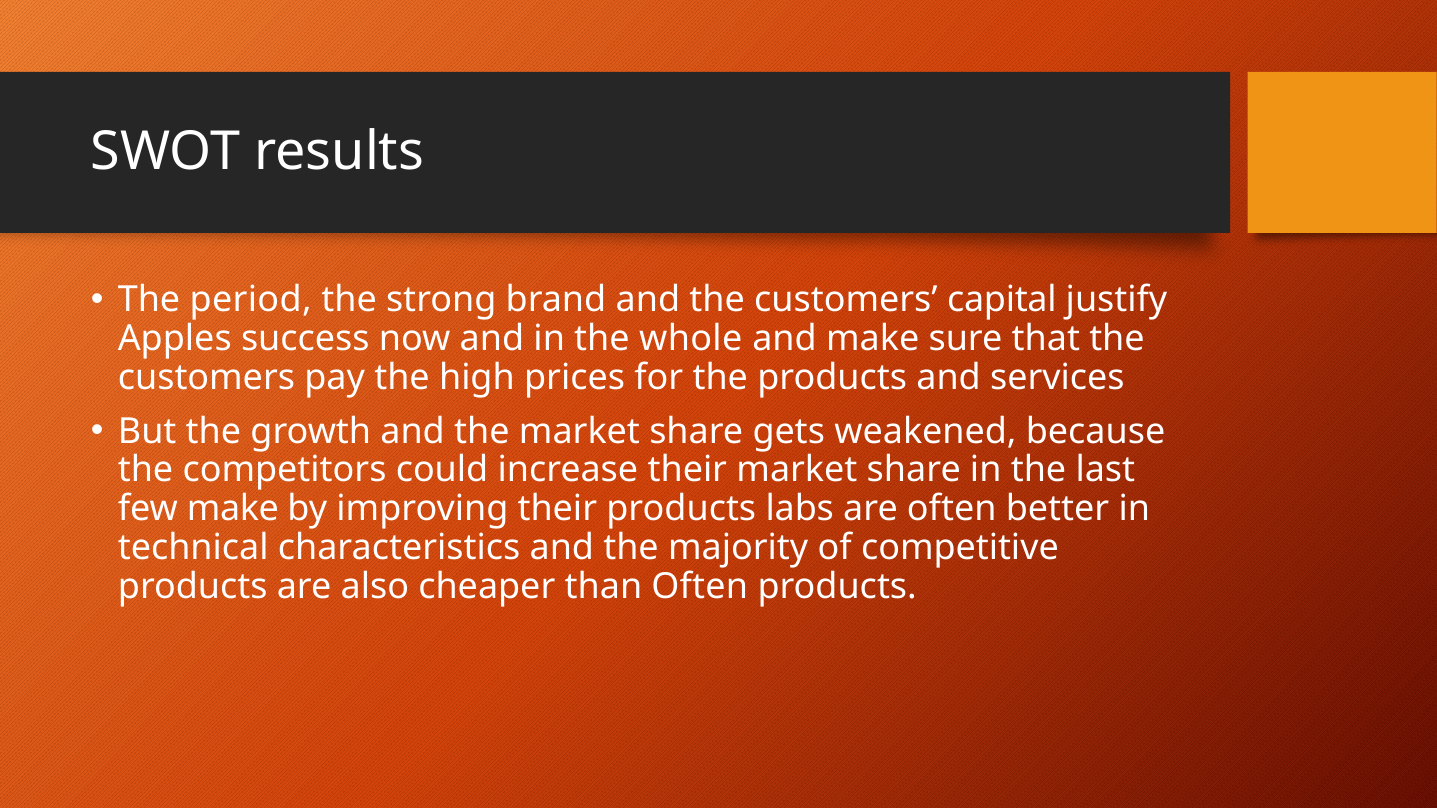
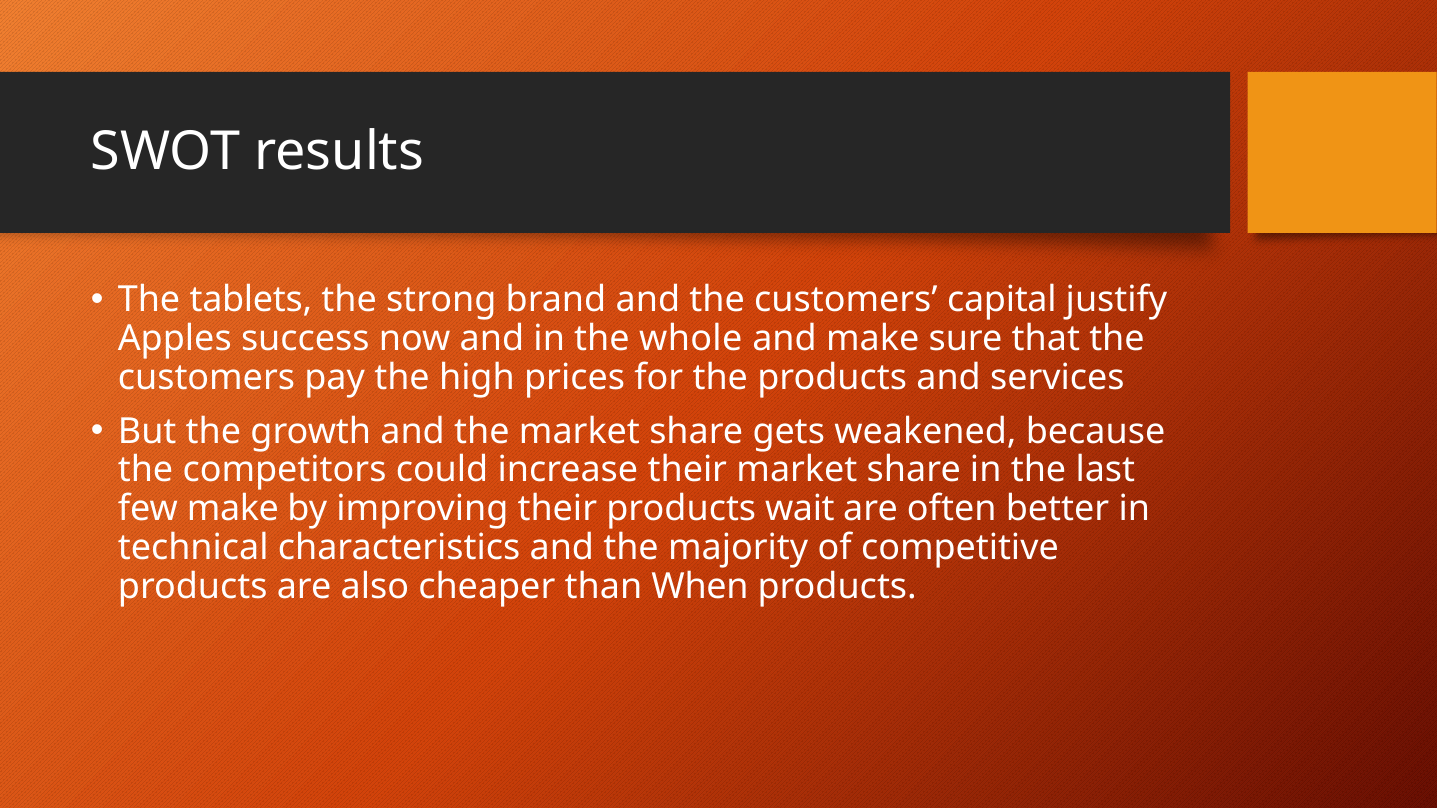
period: period -> tablets (251, 300)
labs: labs -> wait (800, 509)
than Often: Often -> When (700, 586)
